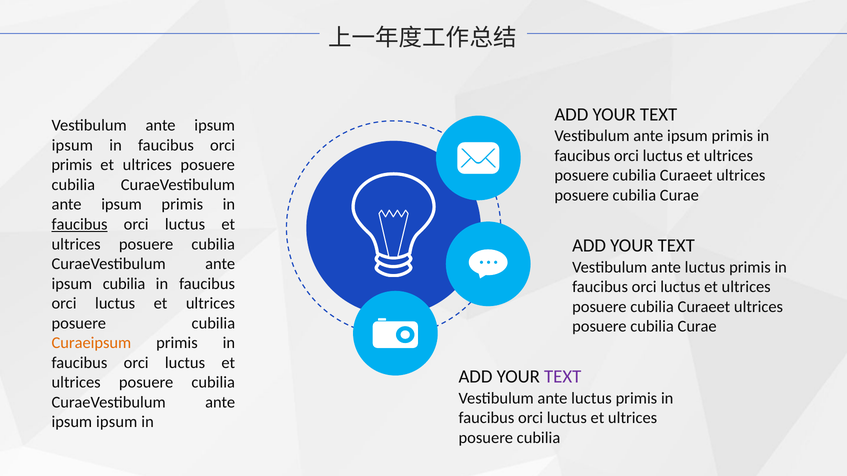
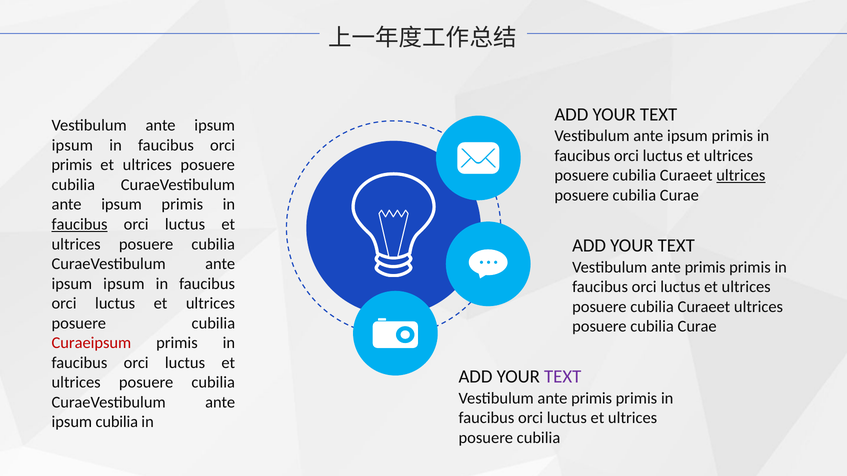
ultrices underline: none -> present (741, 176)
luctus: luctus -> primis (705, 267)
cubilia: cubilia -> ipsum (124, 284)
Curaeipsum colour: orange -> red (91, 343)
luctus: luctus -> primis (592, 398)
ipsum: ipsum -> cubilia (117, 422)
